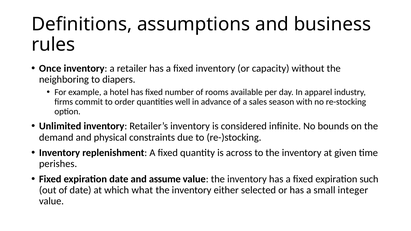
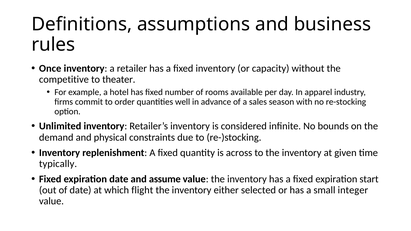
neighboring: neighboring -> competitive (64, 80)
diapers: diapers -> theater (119, 80)
perishes: perishes -> typically (58, 164)
such: such -> start (369, 179)
what: what -> flight (142, 190)
